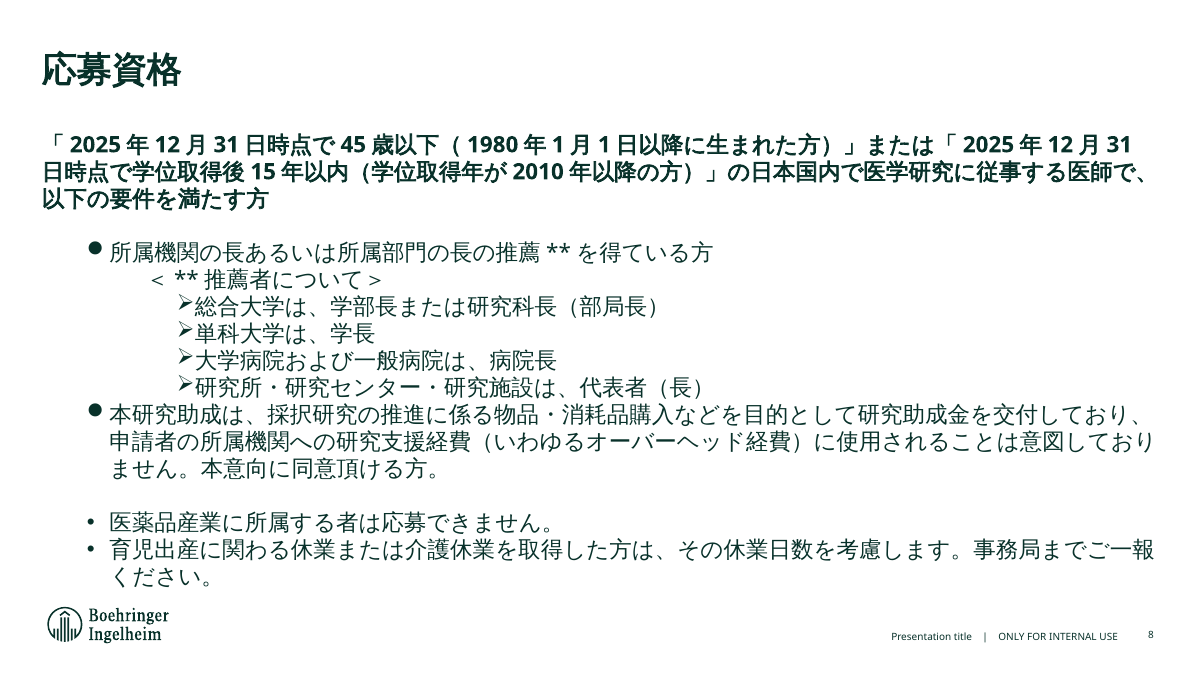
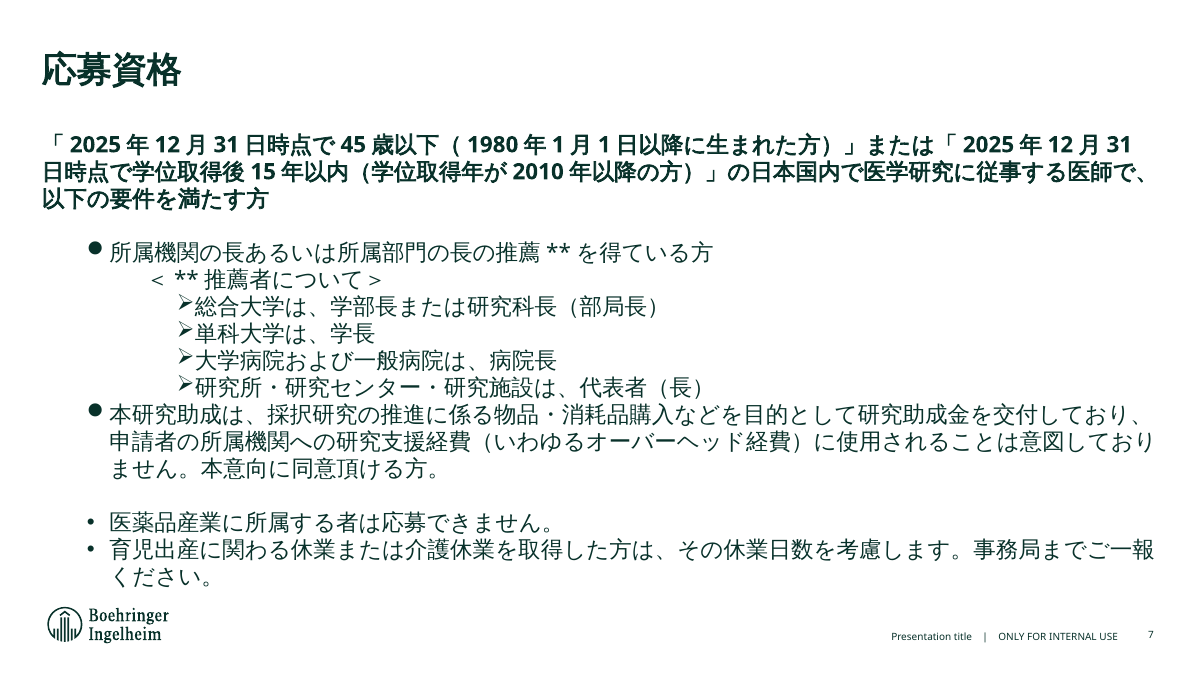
8: 8 -> 7 (1151, 636)
